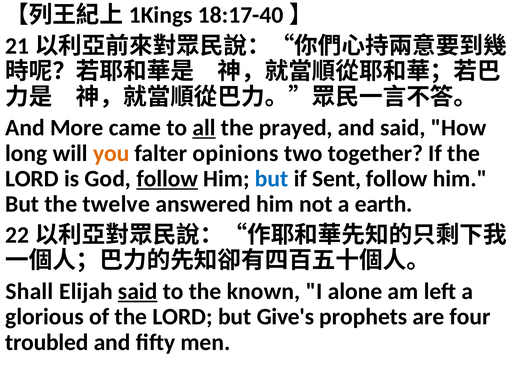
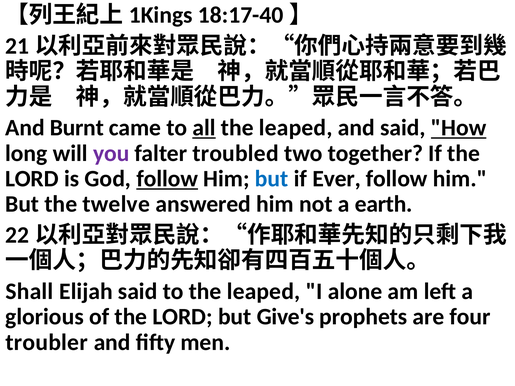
More: More -> Burnt (77, 128)
prayed: prayed -> leaped (296, 128)
How underline: none -> present (459, 128)
you colour: orange -> purple (111, 153)
opinions: opinions -> troubled (236, 153)
Sent: Sent -> Ever (337, 179)
said underline: present -> none (138, 292)
to the known: known -> leaped (263, 292)
troubled: troubled -> troubler (47, 343)
